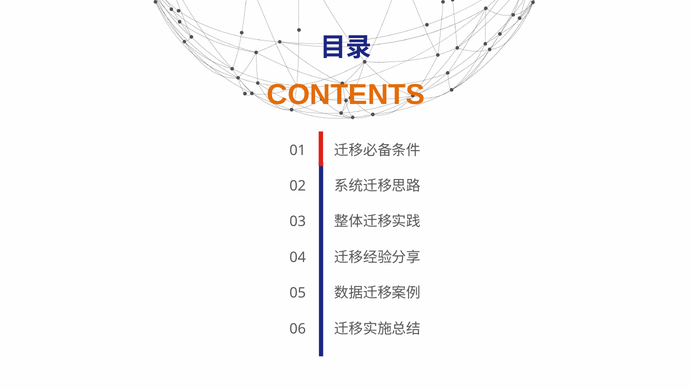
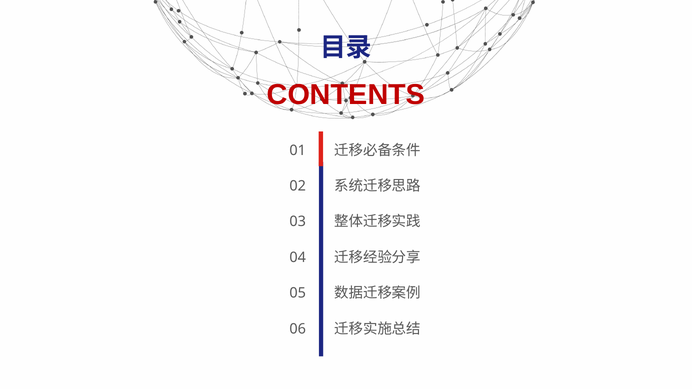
CONTENTS colour: orange -> red (346, 95)
